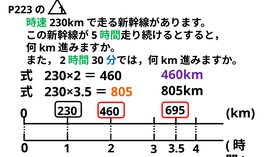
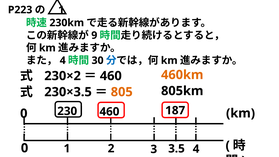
5: 5 -> 9 (94, 35)
2: 2 -> 4 (63, 60)
460km colour: purple -> orange (182, 75)
695: 695 -> 187 (175, 110)
